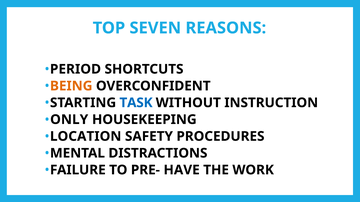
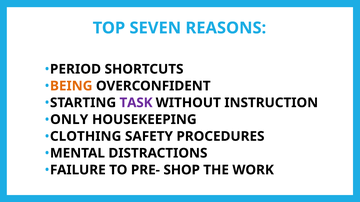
TASK colour: blue -> purple (136, 103)
LOCATION: LOCATION -> CLOTHING (86, 137)
HAVE: HAVE -> SHOP (182, 170)
